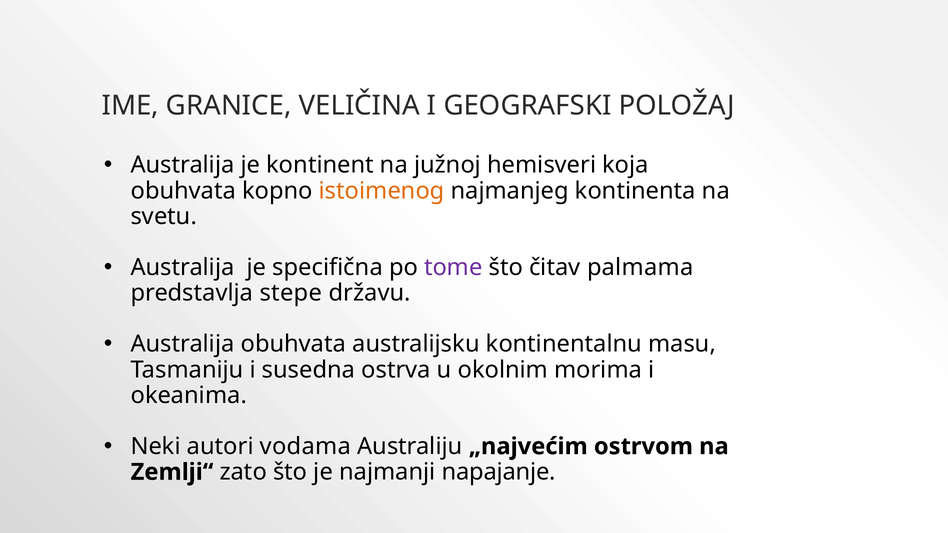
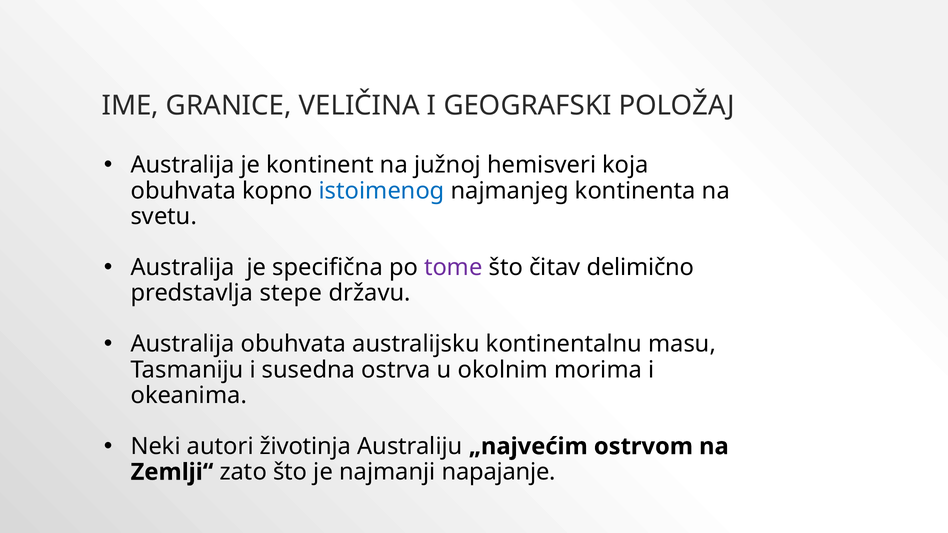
istoimenog colour: orange -> blue (382, 191)
palmama: palmama -> delimično (641, 268)
vodama: vodama -> životinja (306, 447)
